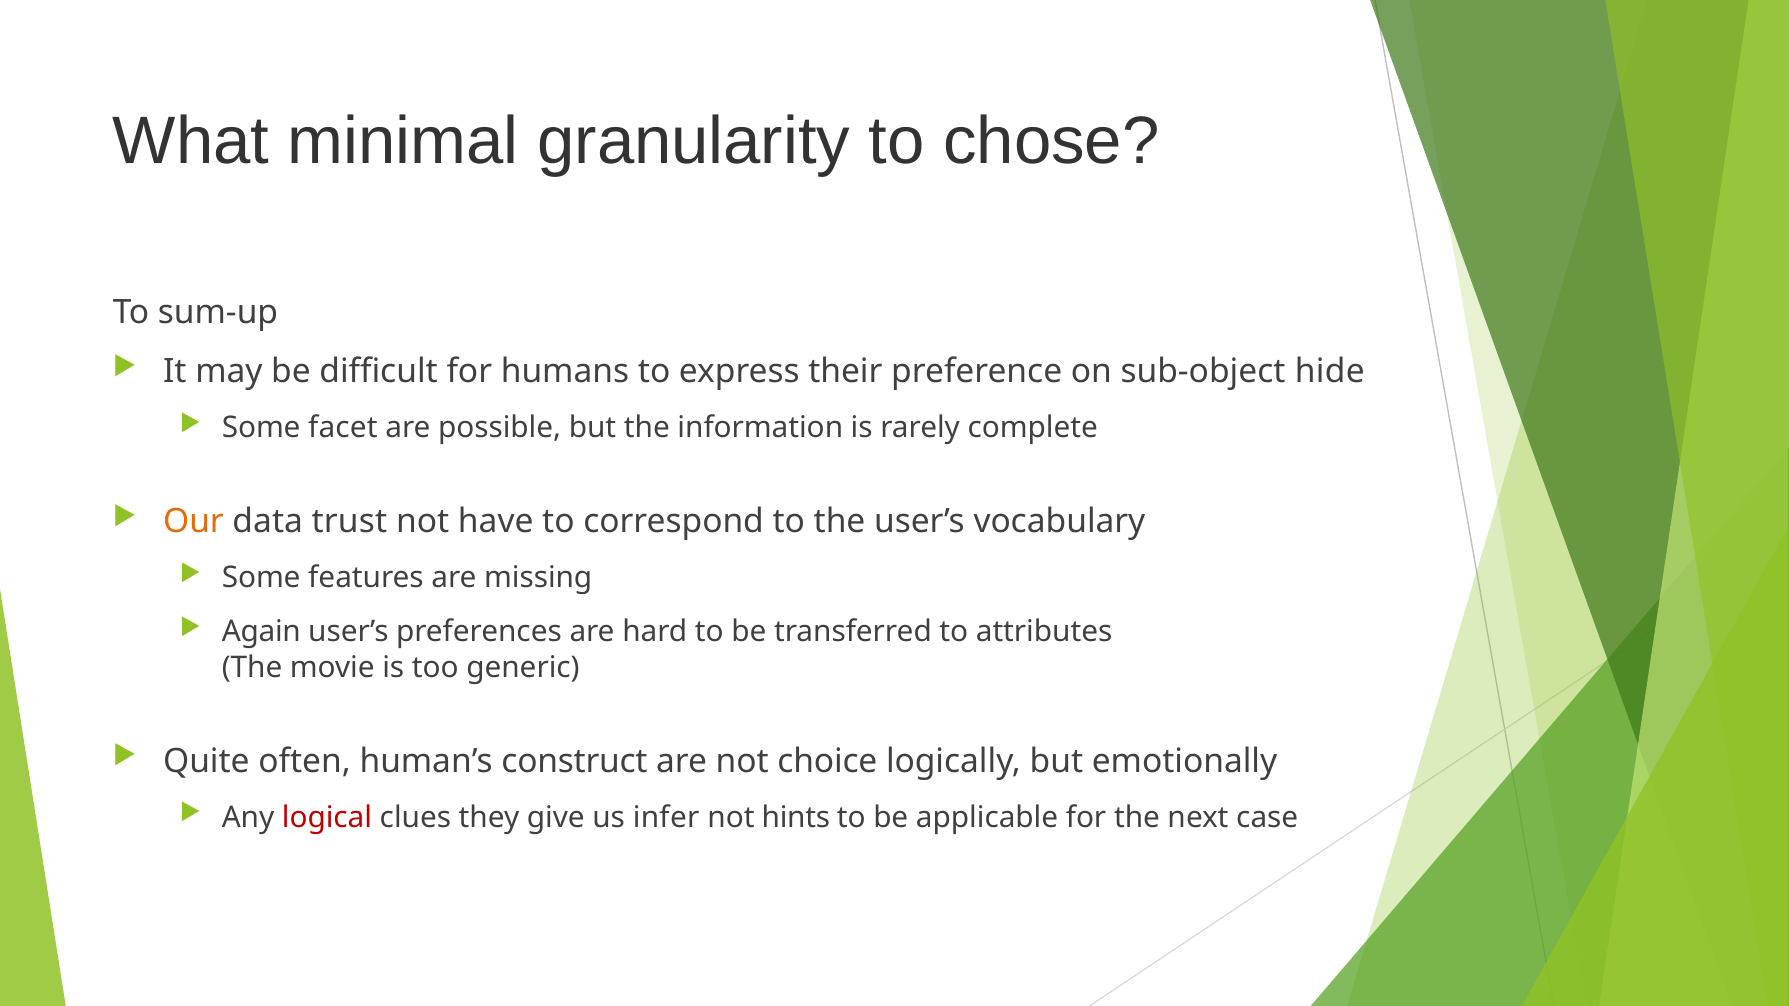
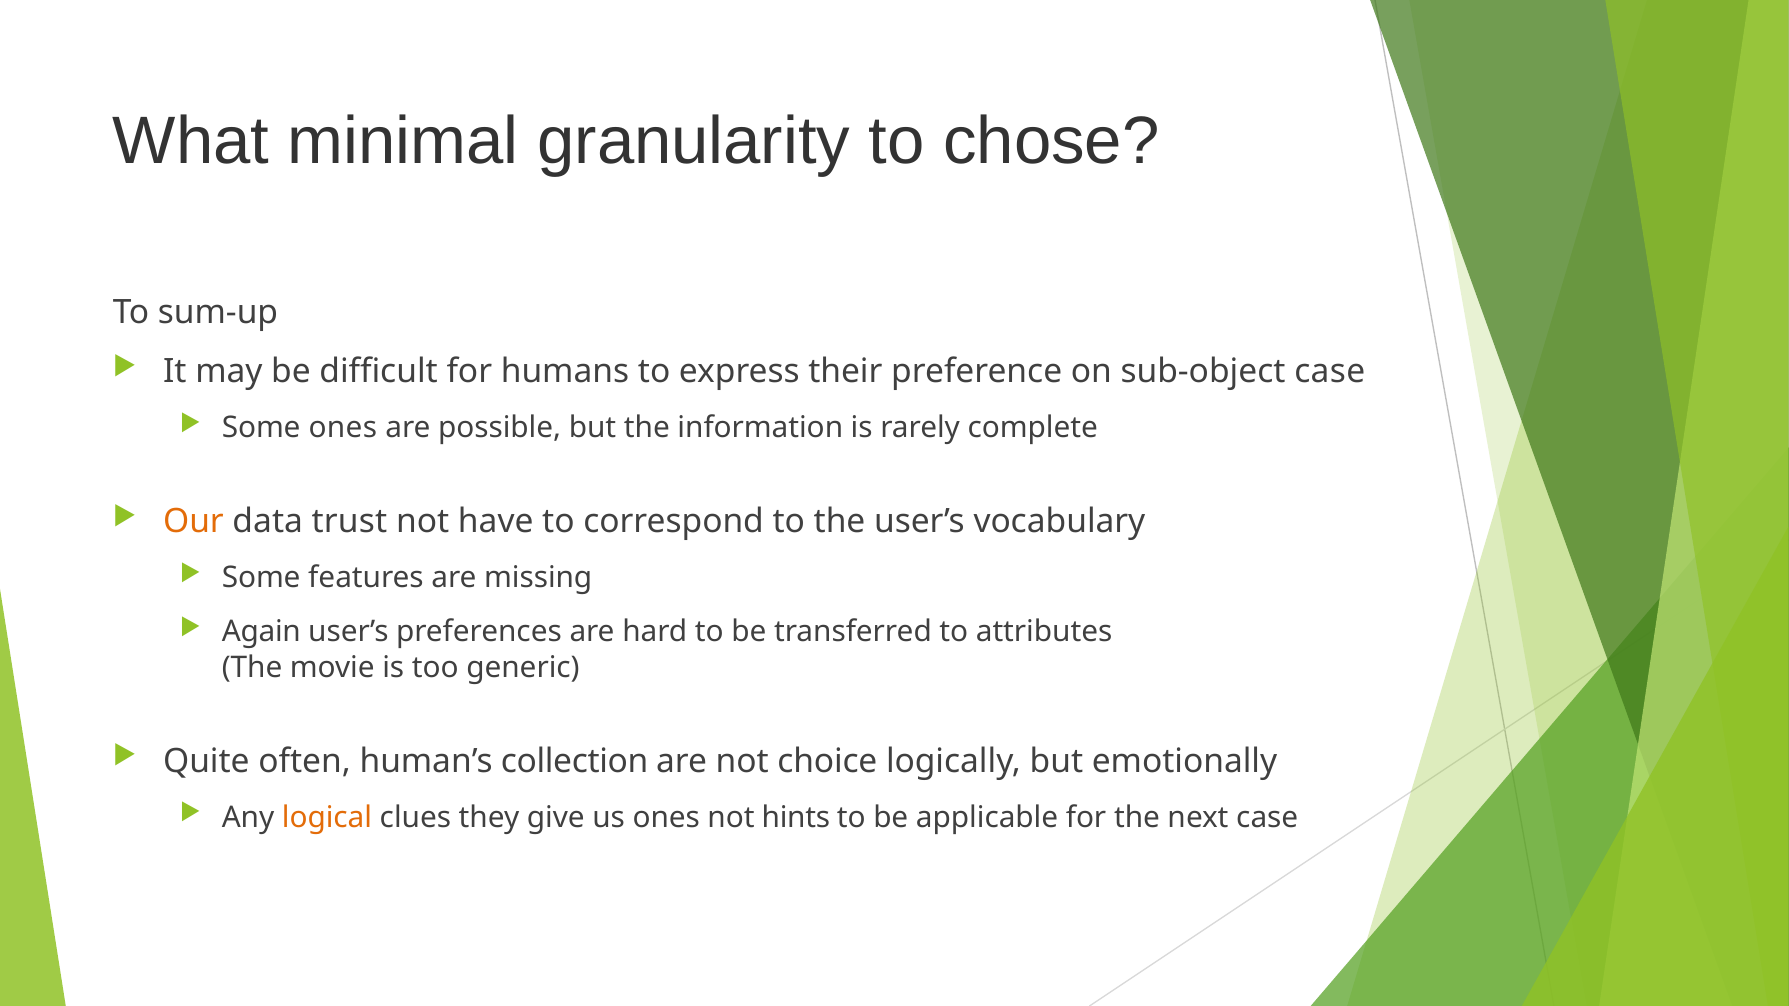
sub-object hide: hide -> case (1330, 371)
Some facet: facet -> ones (343, 428)
construct: construct -> collection (575, 761)
logical colour: red -> orange (327, 818)
us infer: infer -> ones (666, 818)
